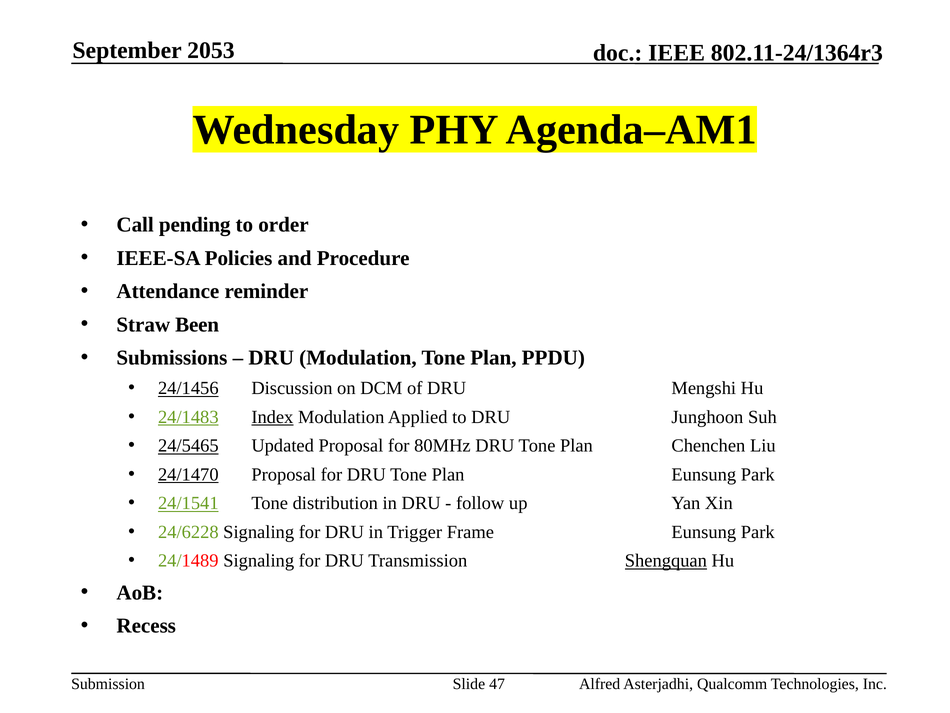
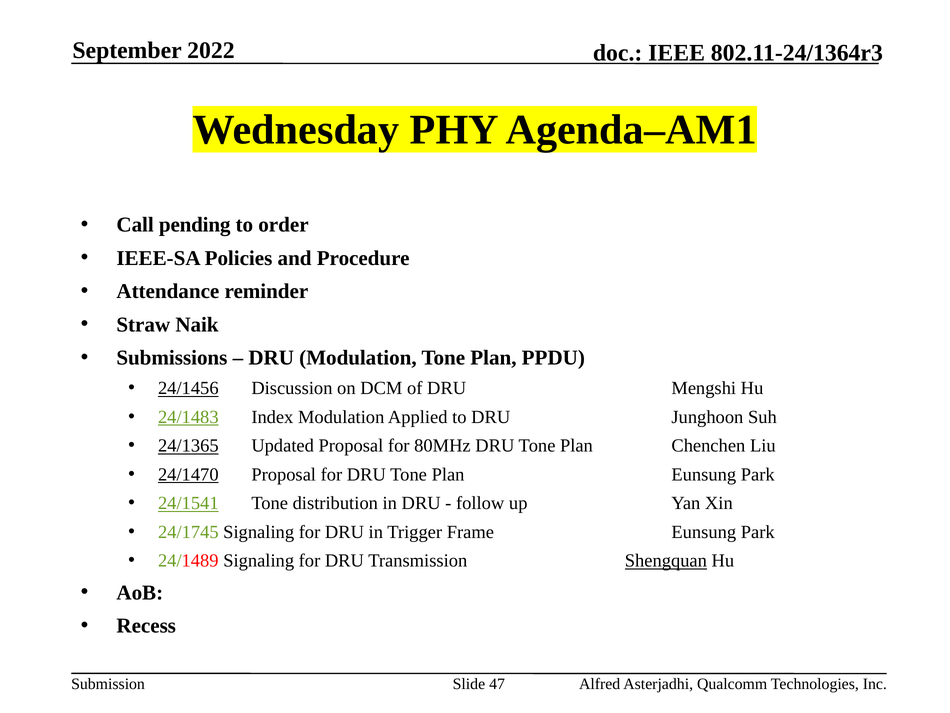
2053: 2053 -> 2022 (211, 50)
Been: Been -> Naik (197, 324)
Index underline: present -> none (272, 417)
24/5465: 24/5465 -> 24/1365 (188, 445)
24/6228: 24/6228 -> 24/1745 (188, 532)
